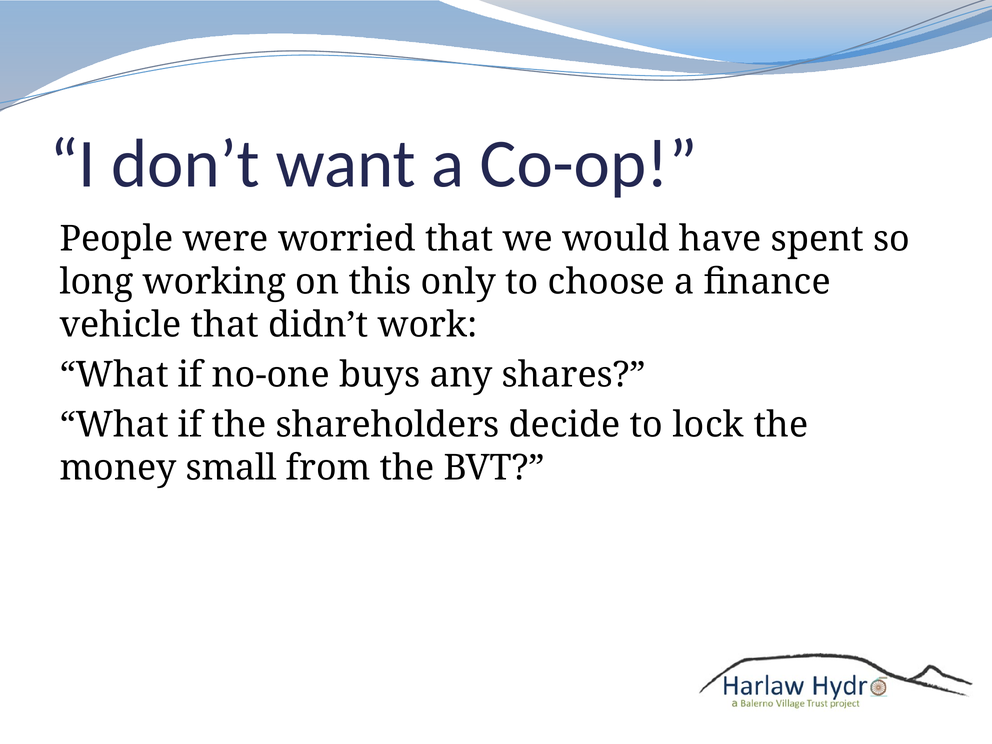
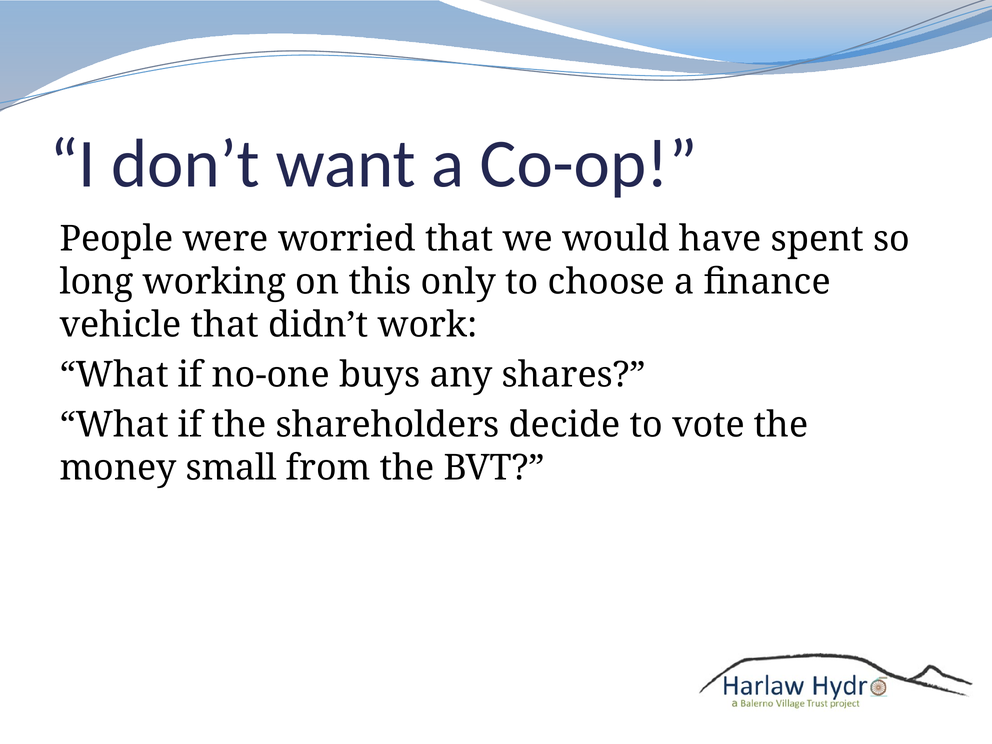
lock: lock -> vote (709, 425)
